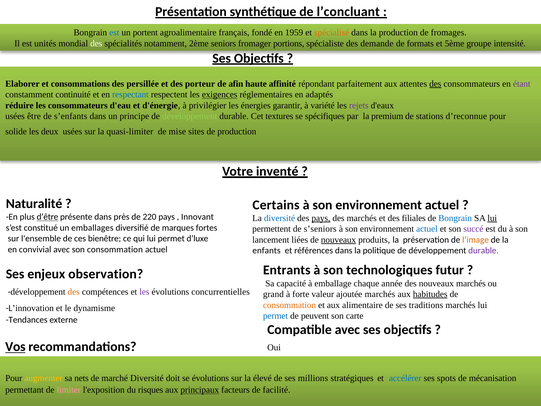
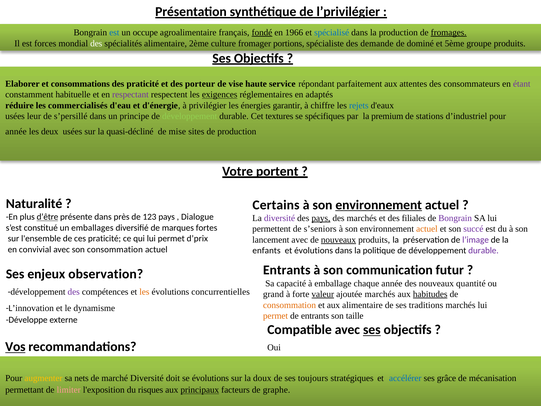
l’concluant: l’concluant -> l’privilégier (348, 12)
portent: portent -> occupe (145, 33)
fondé underline: none -> present (262, 33)
1959: 1959 -> 1966 (294, 33)
spécialisé colour: orange -> blue (332, 33)
fromages underline: none -> present (449, 33)
unités: unités -> forces (45, 43)
spécialités notamment: notamment -> alimentaire (166, 43)
seniors: seniors -> culture (223, 43)
formats: formats -> dominé (420, 43)
groupe intensité: intensité -> produits (510, 43)
des persillée: persillée -> praticité (143, 84)
afin: afin -> vise (236, 84)
affinité: affinité -> service (282, 84)
des underline: present -> none (435, 84)
continuité: continuité -> habituelle (73, 95)
respectant colour: blue -> purple (130, 95)
les consommateurs: consommateurs -> commercialisés (78, 105)
variété: variété -> chiffre (323, 105)
rejets colour: purple -> blue (359, 105)
être: être -> leur (34, 116)
s’enfants: s’enfants -> s’persillé (71, 116)
d’reconnue: d’reconnue -> d’industriel (466, 116)
solide: solide -> année (16, 132)
quasi-limiter: quasi-limiter -> quasi-décliné (130, 132)
inventé: inventé -> portent (277, 171)
environnement underline: none -> present (379, 205)
220: 220 -> 123 (150, 217)
Innovant: Innovant -> Dialogue (197, 217)
diversité colour: blue -> purple (280, 218)
Bongrain colour: blue -> purple (455, 218)
lui underline: present -> none (492, 218)
actuel colour: blue -> orange (427, 229)
ces bienêtre: bienêtre -> praticité (104, 238)
d’luxe: d’luxe -> d’prix (197, 238)
lancement liées: liées -> avec (300, 240)
l’image colour: orange -> purple (476, 240)
et références: références -> évolutions (314, 250)
technologiques: technologiques -> communication (389, 270)
nouveaux marchés: marchés -> quantité (471, 283)
des colour: orange -> purple (74, 292)
les colour: purple -> orange (144, 292)
valeur underline: none -> present (323, 294)
permet colour: blue -> orange (276, 316)
de peuvent: peuvent -> entrants (315, 316)
carte: carte -> taille (355, 316)
Tendances: Tendances -> Développe (27, 320)
ses underline: none -> present (372, 330)
élevé: élevé -> doux (262, 378)
millions: millions -> toujours (313, 378)
spots: spots -> grâce (446, 378)
facilité: facilité -> graphe (277, 390)
